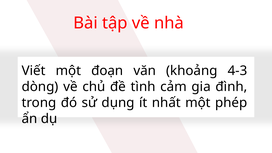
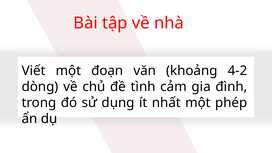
4-3: 4-3 -> 4-2 (237, 71)
